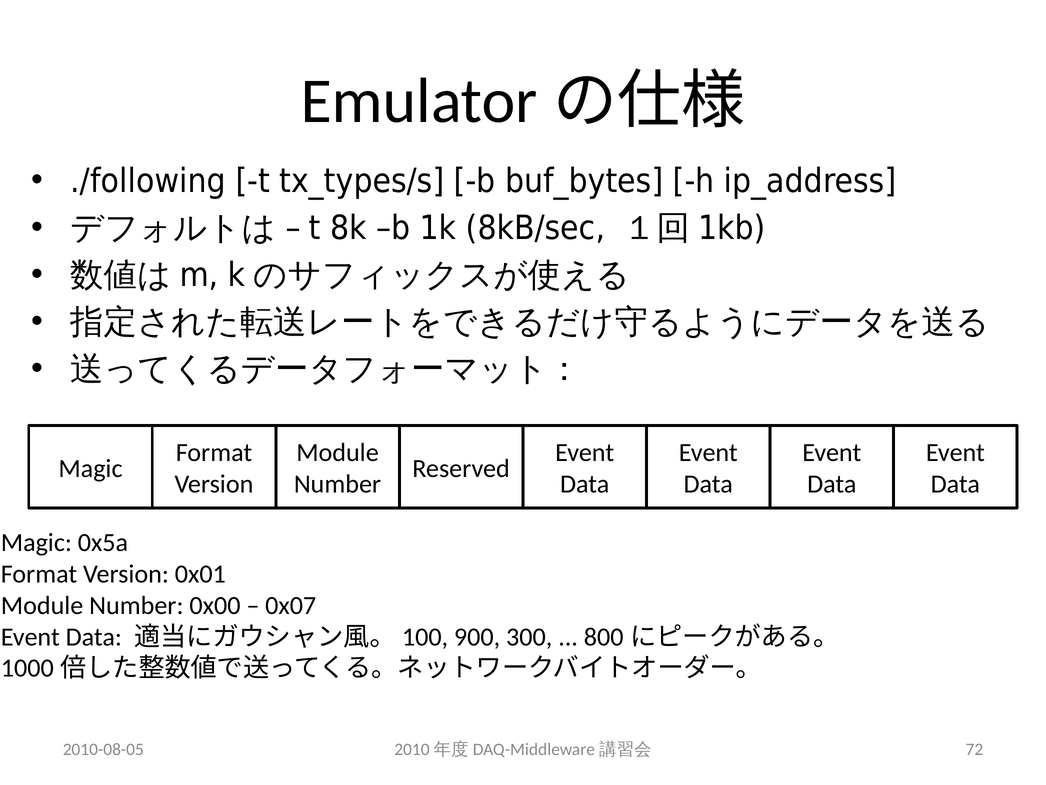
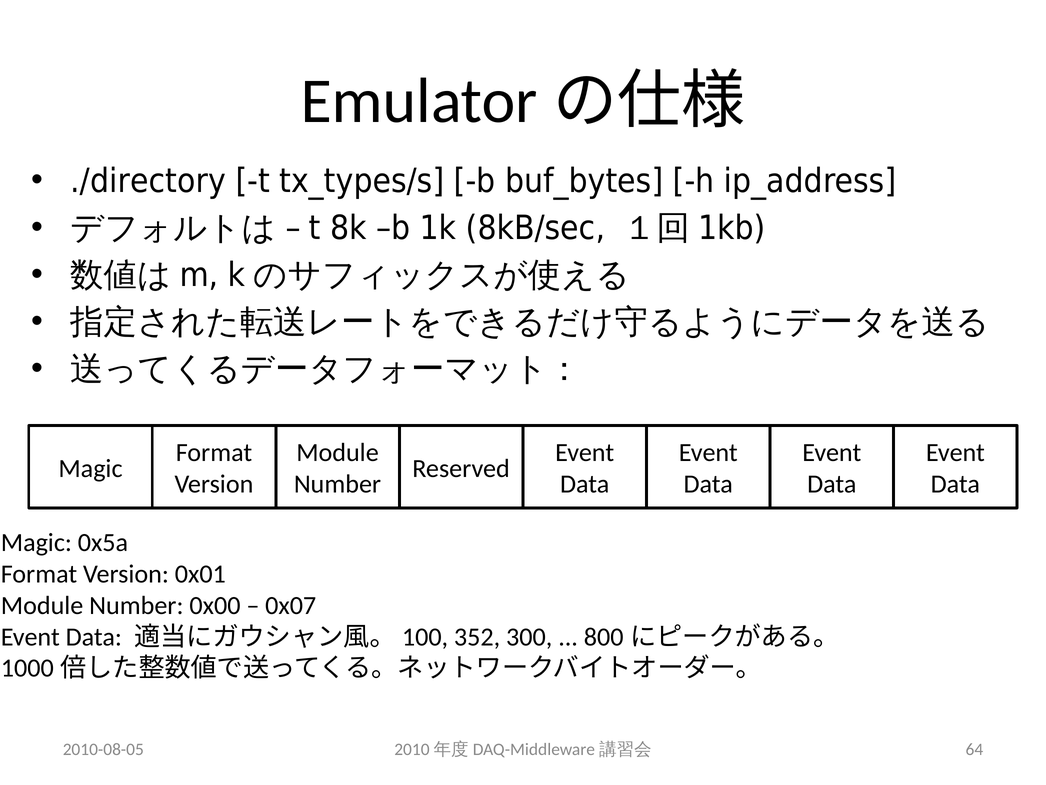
./following: ./following -> ./directory (148, 181)
900: 900 -> 352 (477, 637)
72: 72 -> 64 (974, 749)
